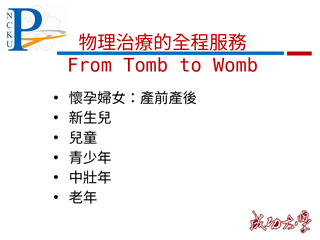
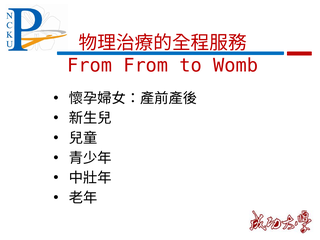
From Tomb: Tomb -> From (146, 65)
